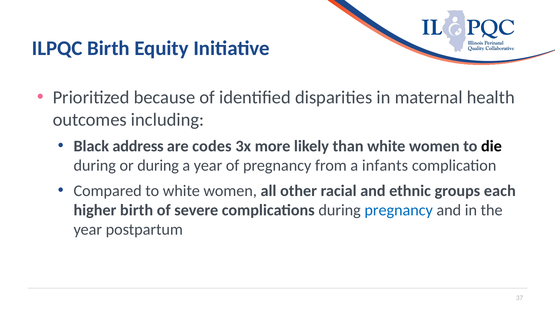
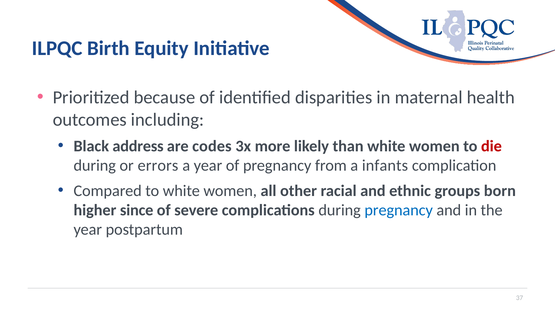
die colour: black -> red (491, 146)
or during: during -> errors (158, 166)
each: each -> born (500, 191)
higher birth: birth -> since (137, 210)
